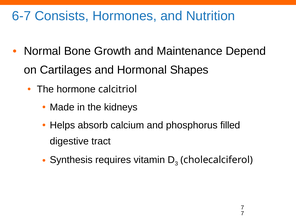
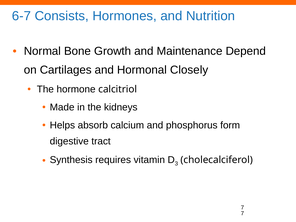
Shapes: Shapes -> Closely (189, 70)
filled: filled -> form (230, 125)
